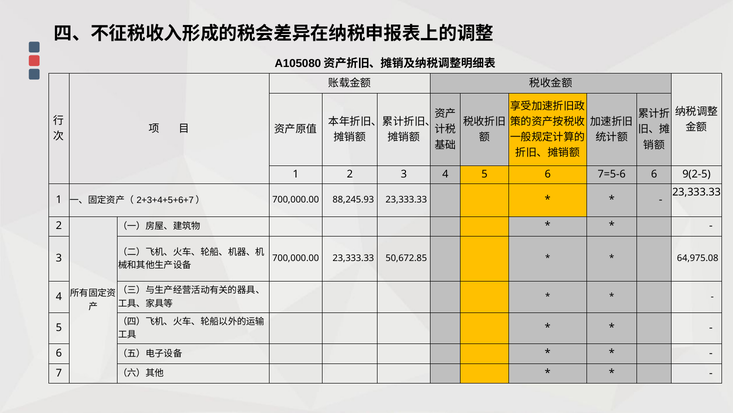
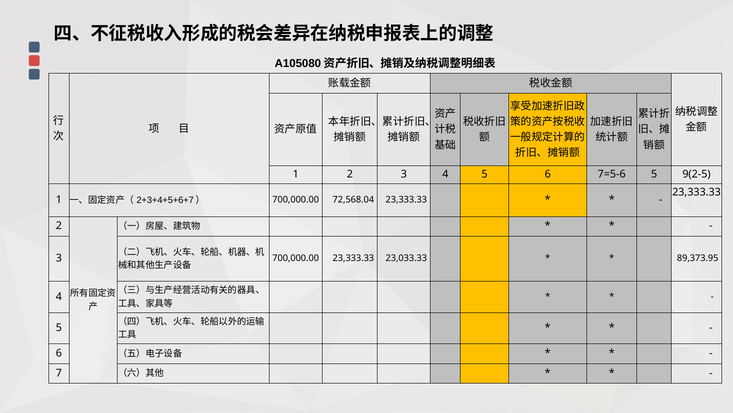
7=5-6 6: 6 -> 5 (654, 174)
88,245.93: 88,245.93 -> 72,568.04 (353, 199)
50,672.85: 50,672.85 -> 23,033.33 (406, 258)
64,975.08: 64,975.08 -> 89,373.95 (698, 258)
